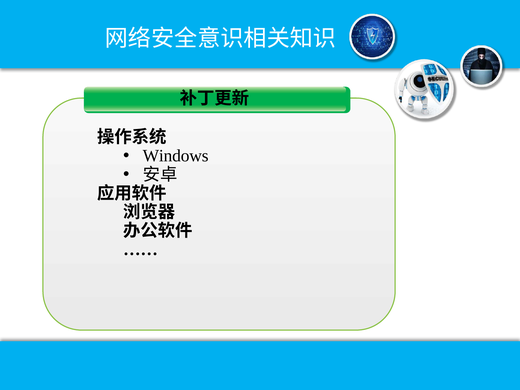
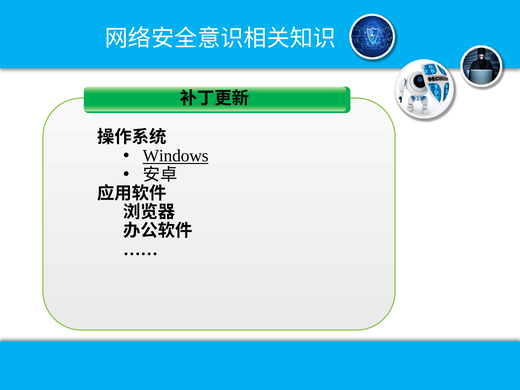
Windows underline: none -> present (176, 156)
